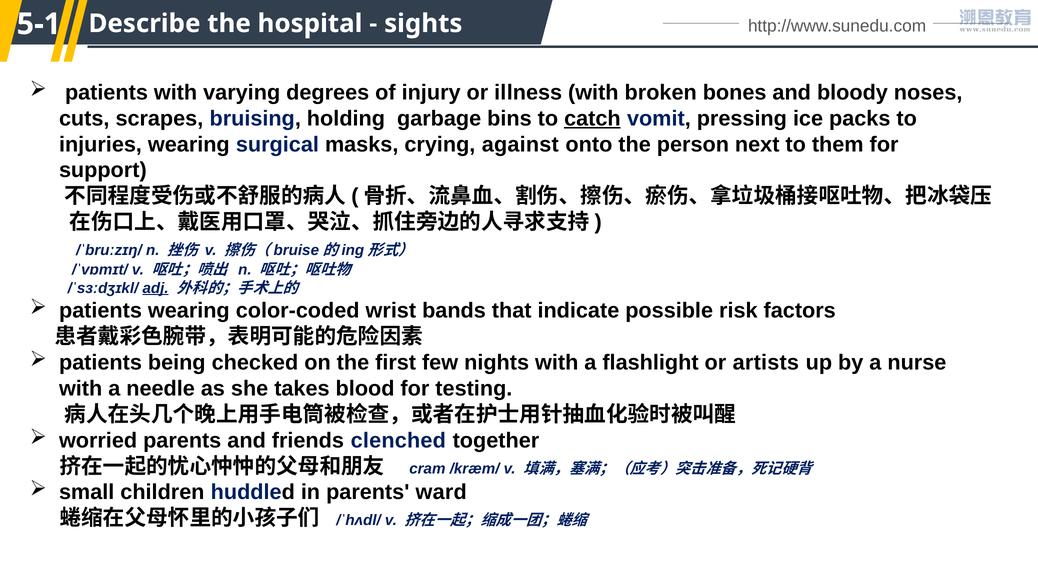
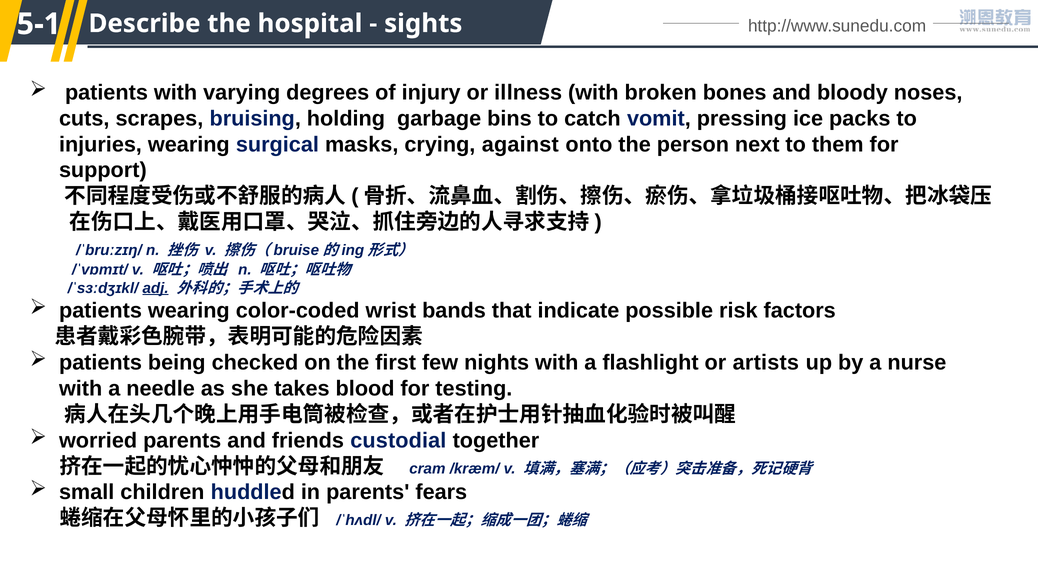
catch underline: present -> none (592, 118)
clenched: clenched -> custodial (398, 440)
ward: ward -> fears (441, 492)
